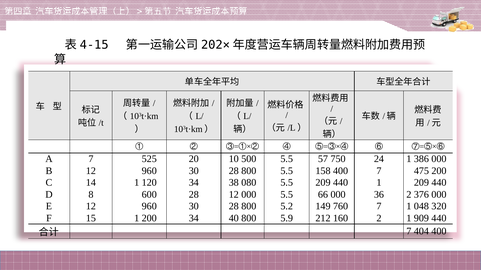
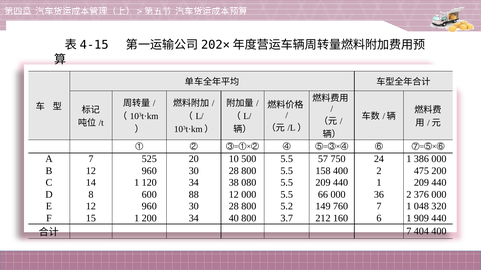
400 7: 7 -> 2 (379, 171)
600 28: 28 -> 88 (194, 195)
5.9: 5.9 -> 3.7 (287, 219)
160 2: 2 -> 6 (379, 219)
